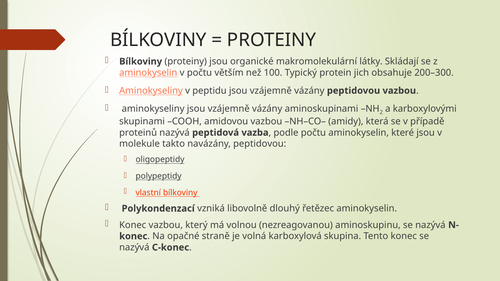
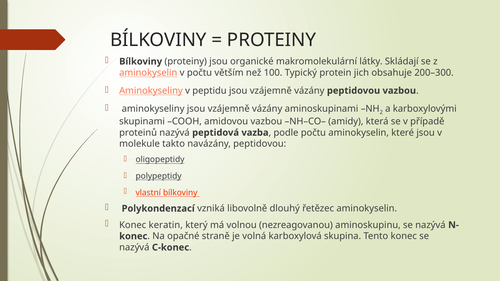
Konec vazbou: vazbou -> keratin (166, 225)
